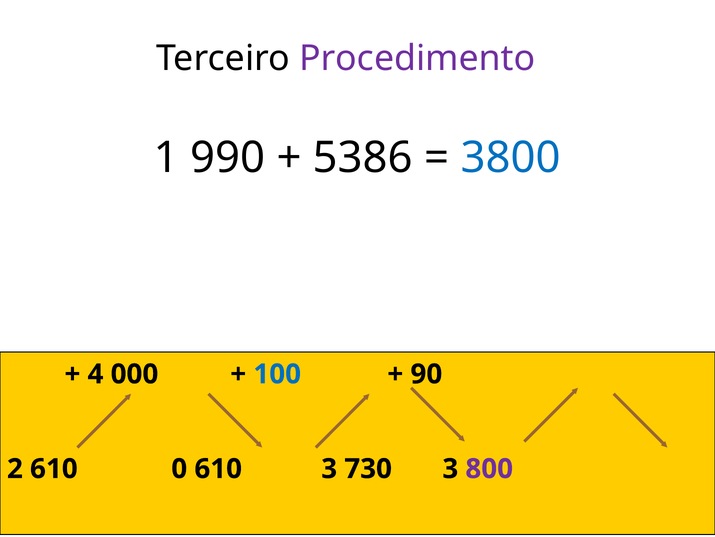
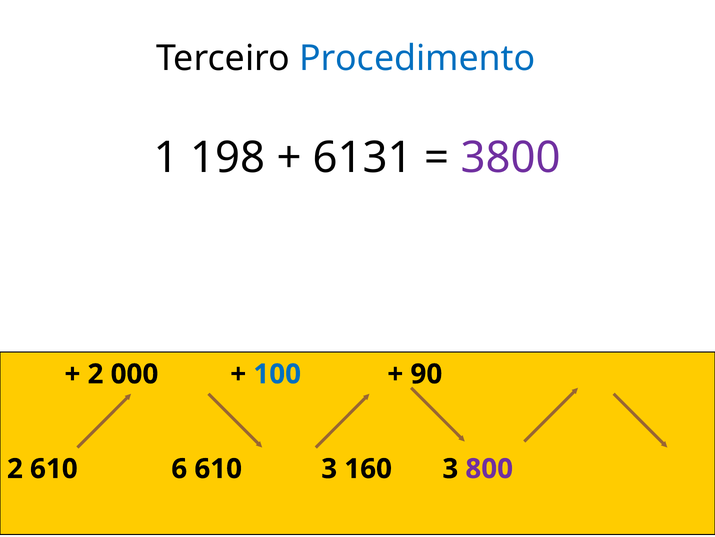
Procedimento colour: purple -> blue (417, 58)
990: 990 -> 198 (228, 158)
5386: 5386 -> 6131 (363, 158)
3800 colour: blue -> purple (511, 158)
4: 4 -> 2 (96, 374)
0: 0 -> 6 (179, 468)
730: 730 -> 160 (368, 468)
